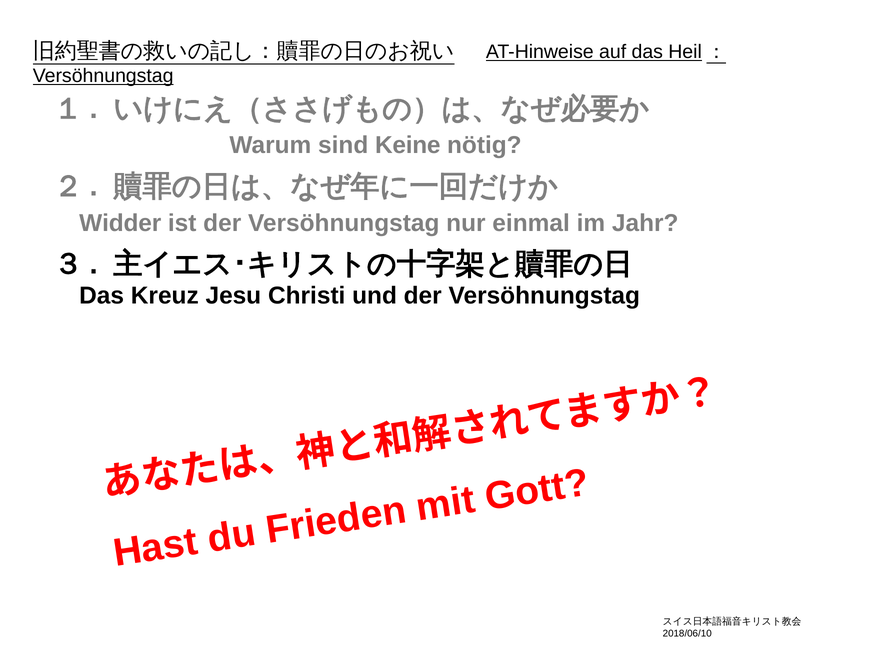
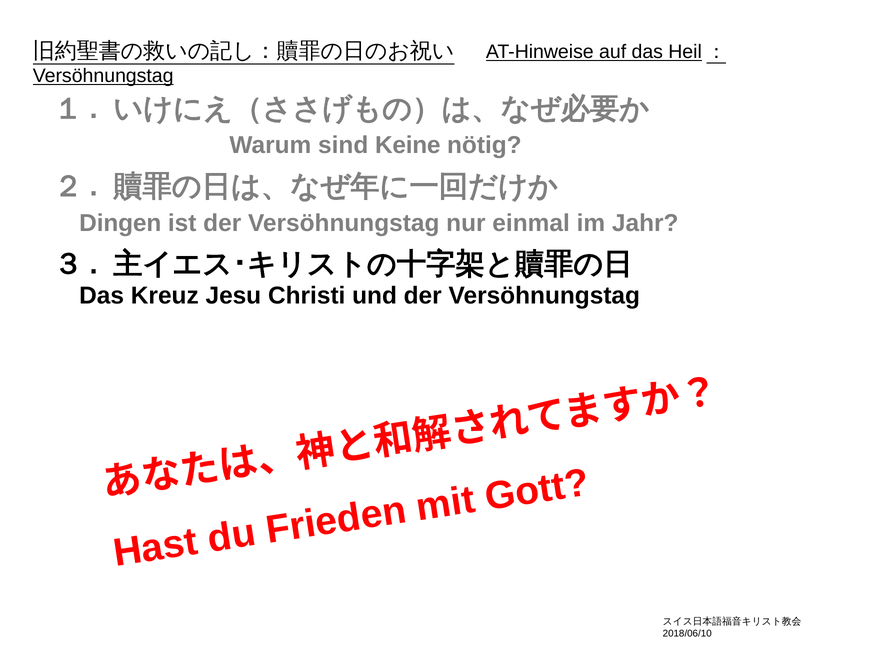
Widder: Widder -> Dingen (120, 223)
